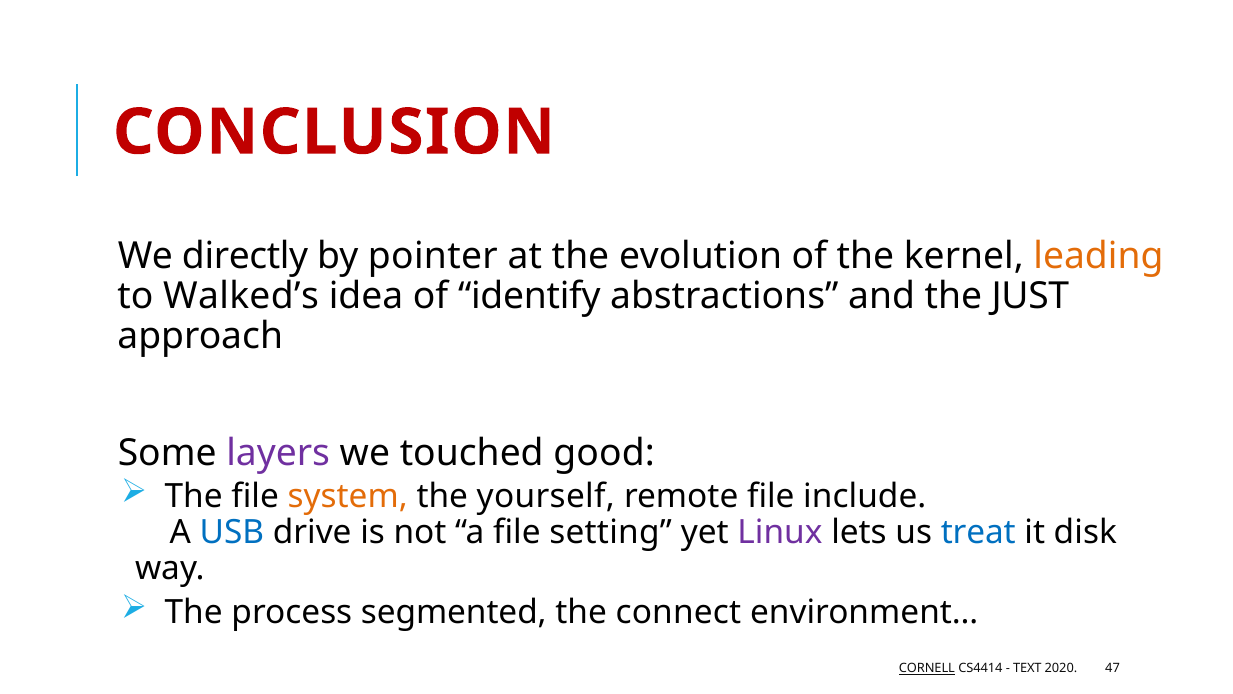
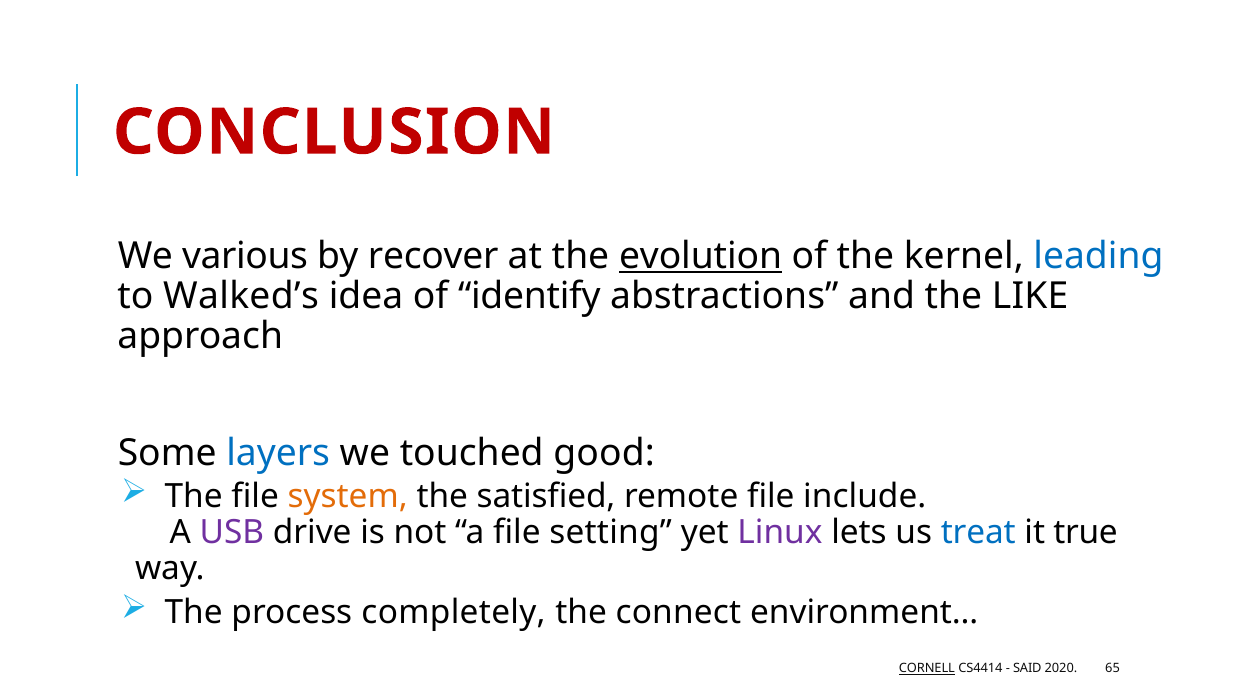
directly: directly -> various (245, 256)
pointer: pointer -> recover (433, 256)
evolution underline: none -> present (701, 256)
leading colour: orange -> blue (1098, 256)
JUST: JUST -> LIKE (1030, 296)
layers colour: purple -> blue (278, 453)
yourself: yourself -> satisfied (546, 496)
USB colour: blue -> purple (232, 532)
disk: disk -> true (1086, 532)
segmented: segmented -> completely (454, 612)
TEXT: TEXT -> SAID (1027, 668)
47: 47 -> 65 (1113, 668)
